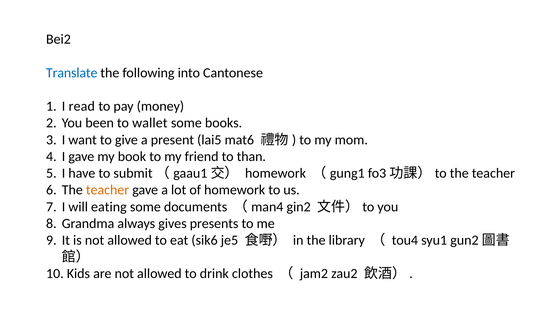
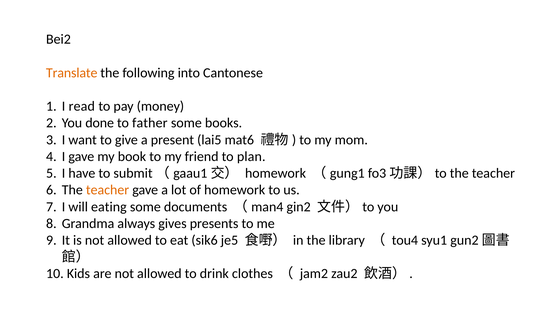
Translate colour: blue -> orange (72, 73)
been: been -> done (100, 123)
wallet: wallet -> father (150, 123)
than: than -> plan (251, 156)
